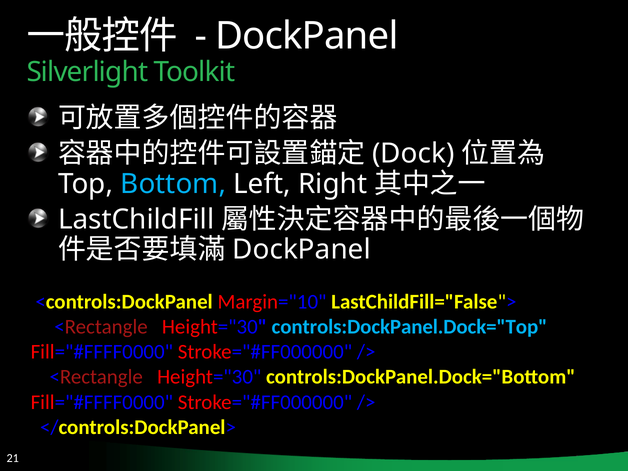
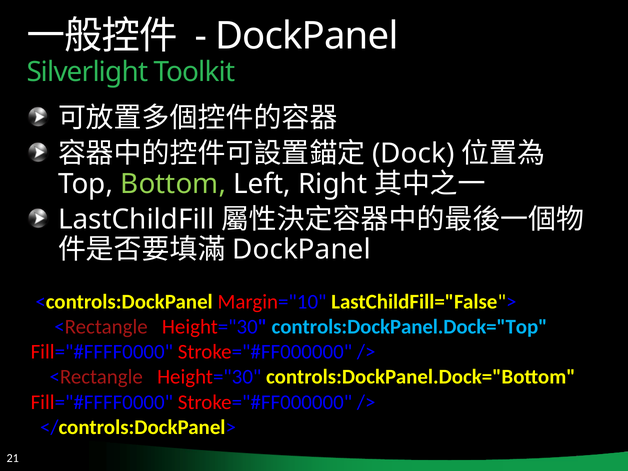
Bottom colour: light blue -> light green (173, 184)
